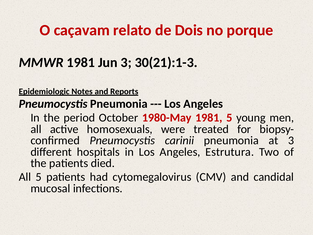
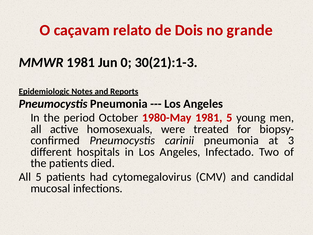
porque: porque -> grande (250, 30)
Jun 3: 3 -> 0 (126, 62)
Estrutura: Estrutura -> Infectado (230, 152)
